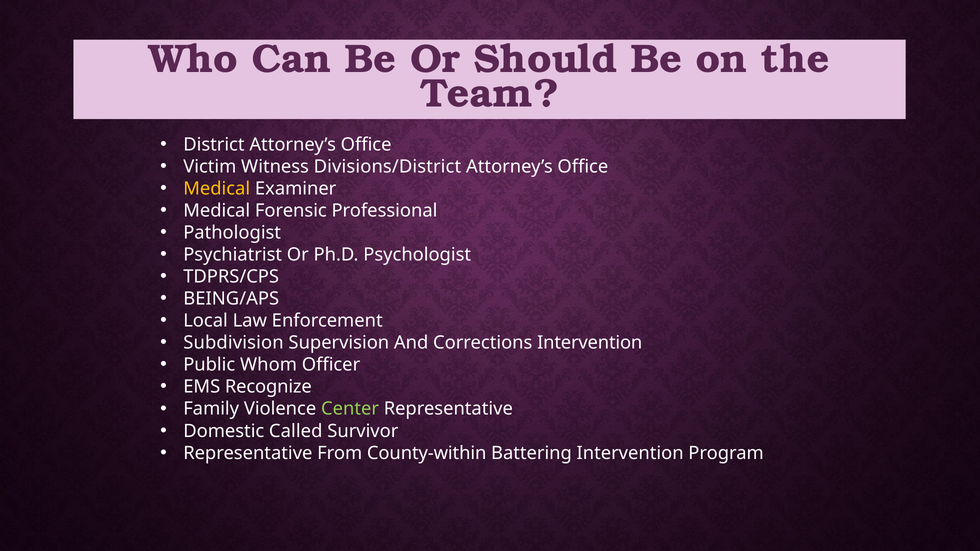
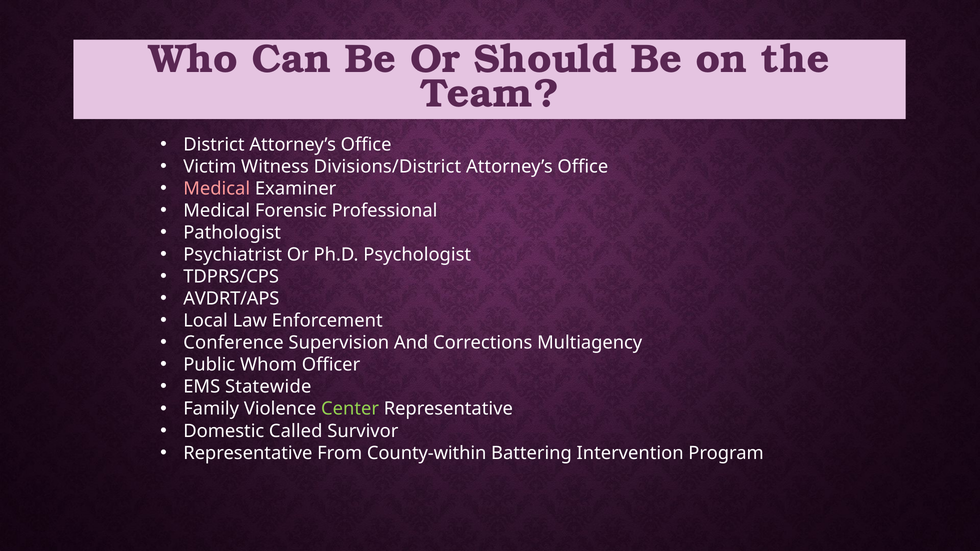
Medical colour: yellow -> pink (217, 189)
BEING/APS: BEING/APS -> AVDRT/APS (231, 299)
Subdivision: Subdivision -> Conference (233, 343)
Corrections Intervention: Intervention -> Multiagency (590, 343)
Recognize: Recognize -> Statewide (268, 387)
